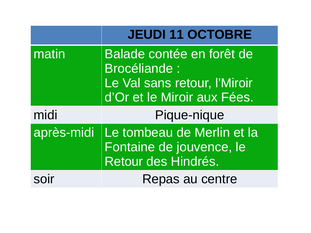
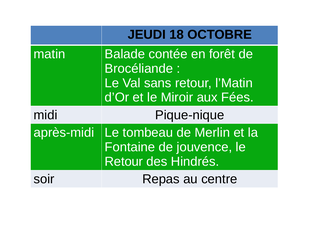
11: 11 -> 18 (177, 35)
l’Miroir: l’Miroir -> l’Matin (234, 83)
